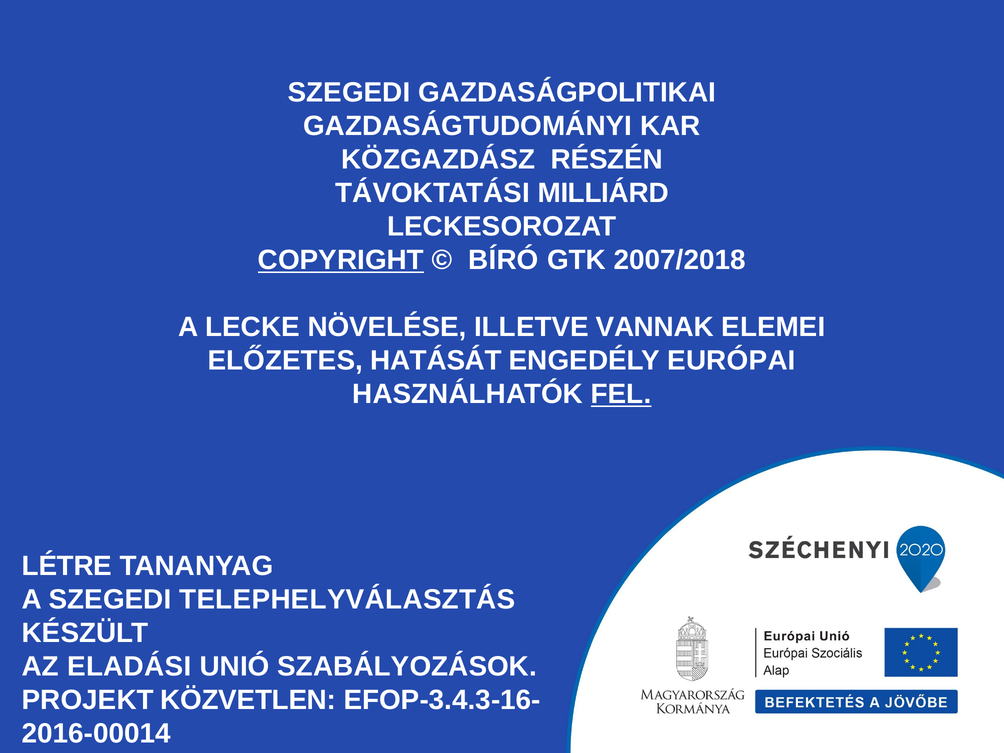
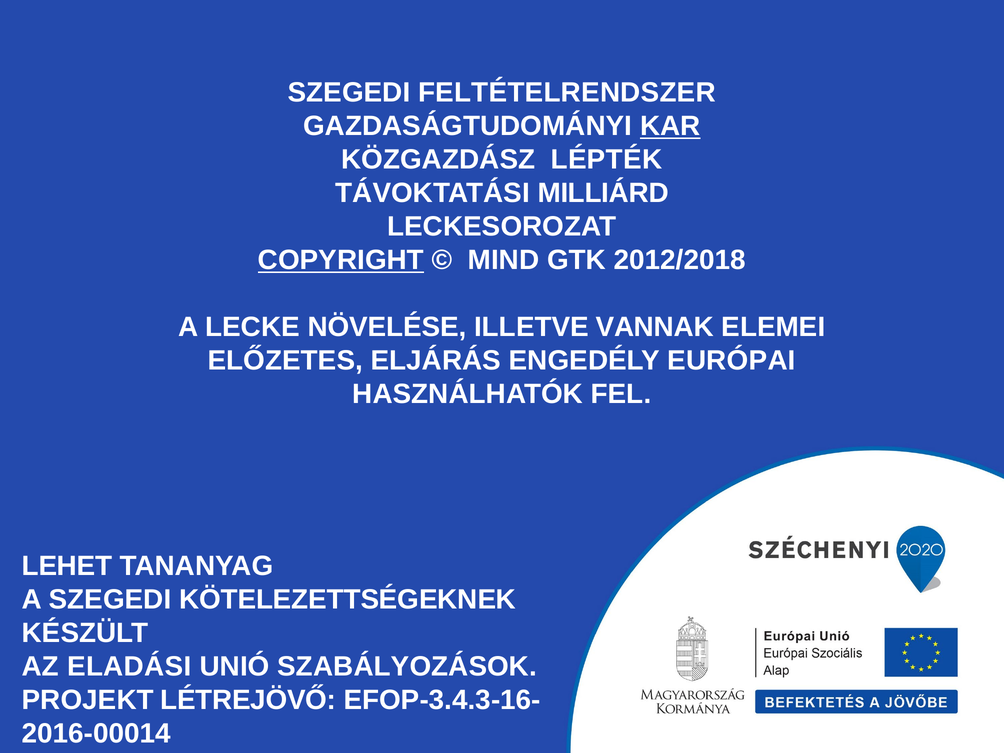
GAZDASÁGPOLITIKAI: GAZDASÁGPOLITIKAI -> FELTÉTELRENDSZER (567, 93)
KAR underline: none -> present (670, 126)
RÉSZÉN: RÉSZÉN -> LÉPTÉK (606, 160)
BÍRÓ: BÍRÓ -> MIND (504, 260)
2007/2018: 2007/2018 -> 2012/2018 (680, 260)
HATÁSÁT: HATÁSÁT -> ELJÁRÁS (436, 361)
FEL underline: present -> none (621, 394)
LÉTRE: LÉTRE -> LEHET (67, 566)
TELEPHELYVÁLASZTÁS: TELEPHELYVÁLASZTÁS -> KÖTELEZETTSÉGEKNEK (348, 600)
KÖZVETLEN: KÖZVETLEN -> LÉTREJÖVŐ (248, 700)
